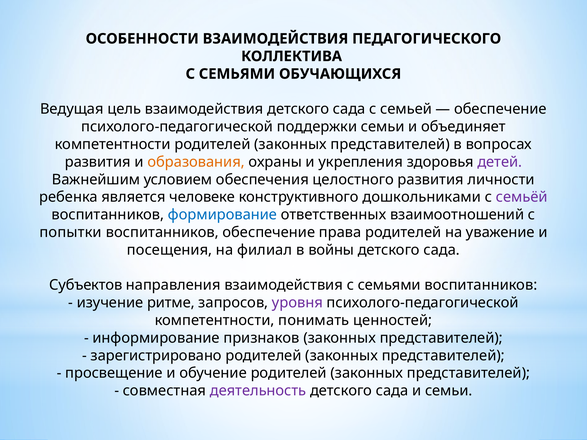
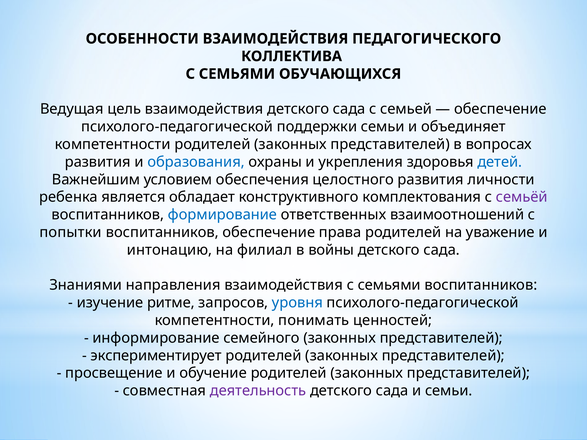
образования colour: orange -> blue (196, 162)
детей colour: purple -> blue (500, 162)
человеке: человеке -> обладает (202, 197)
дошкольниками: дошкольниками -> комплектования (422, 197)
посещения: посещения -> интонацию (170, 250)
Субъектов: Субъектов -> Знаниями (86, 285)
уровня colour: purple -> blue (297, 303)
признаков: признаков -> семейного (262, 338)
зарегистрировано: зарегистрировано -> экспериментирует (156, 356)
